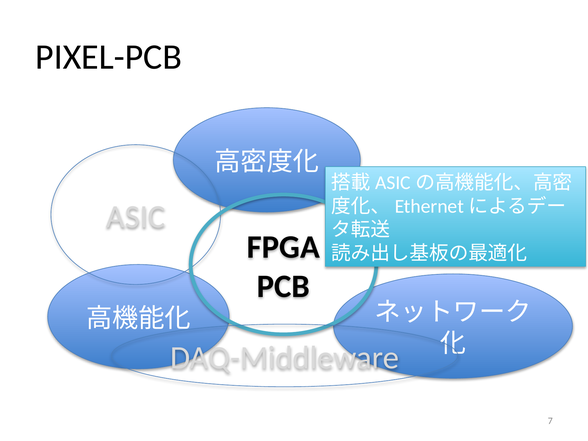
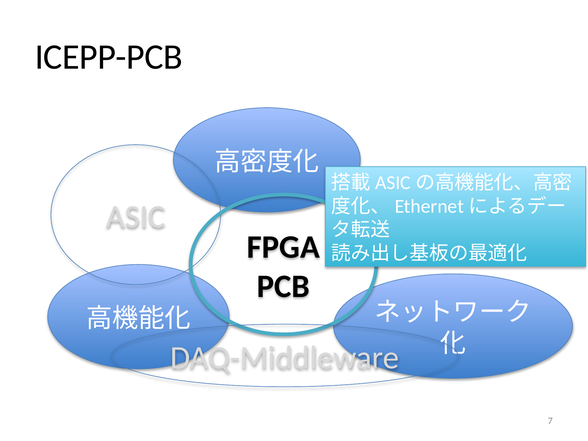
PIXEL-PCB: PIXEL-PCB -> ICEPP-PCB (109, 57)
